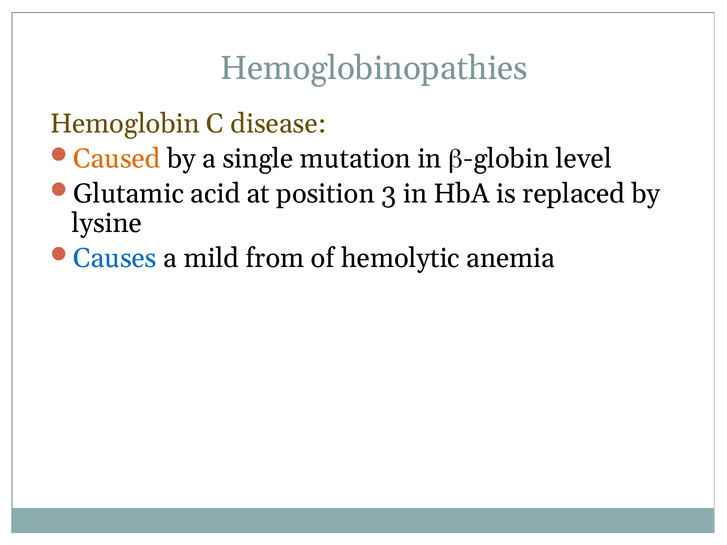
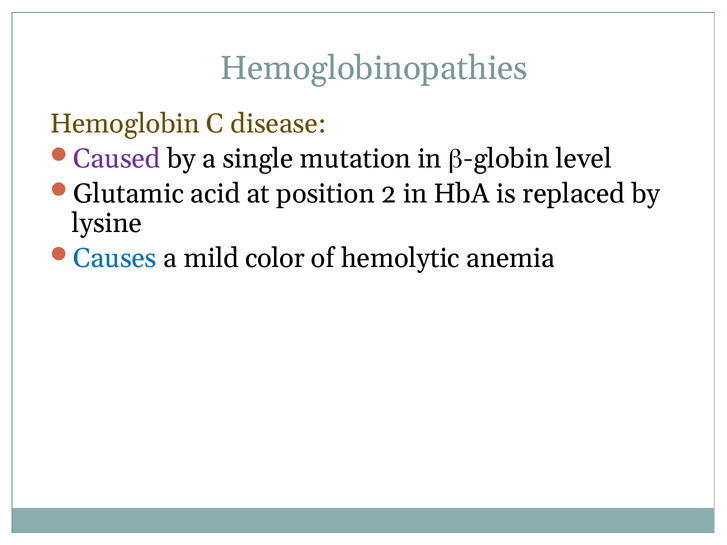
Caused colour: orange -> purple (117, 159)
3: 3 -> 2 (389, 194)
from: from -> color (275, 258)
